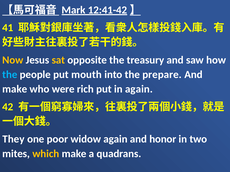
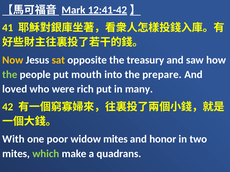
the colour: light blue -> light green (10, 75)
make: make -> loved (15, 89)
in again: again -> many (139, 89)
They: They -> With (13, 139)
widow again: again -> mites (116, 139)
which colour: yellow -> light green (46, 154)
